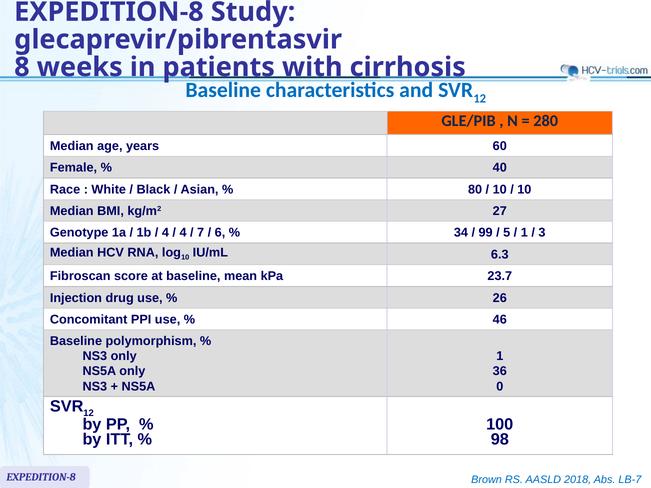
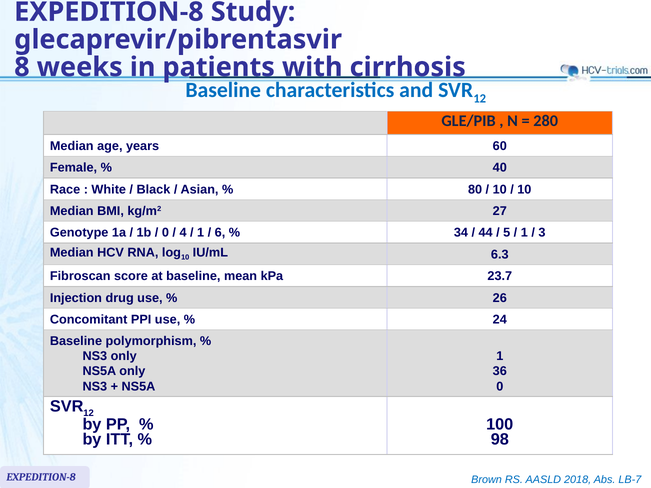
4: 4 -> 0 (165, 233)
7: 7 -> 1 (201, 233)
99: 99 -> 44 (486, 233)
46: 46 -> 24 (500, 320)
